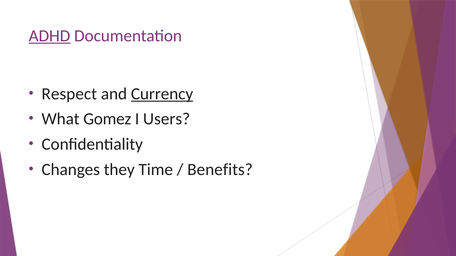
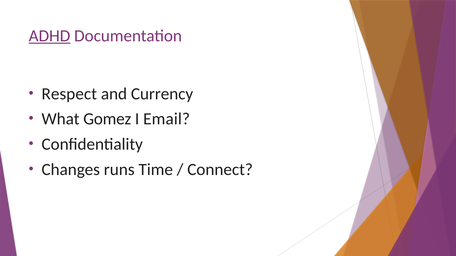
Currency underline: present -> none (162, 94)
Users: Users -> Email (167, 119)
they: they -> runs (119, 170)
Benefits: Benefits -> Connect (220, 170)
